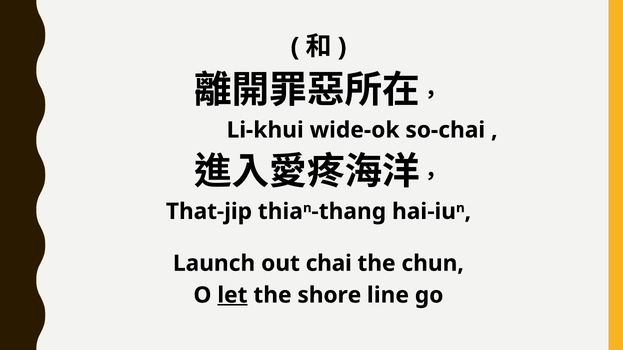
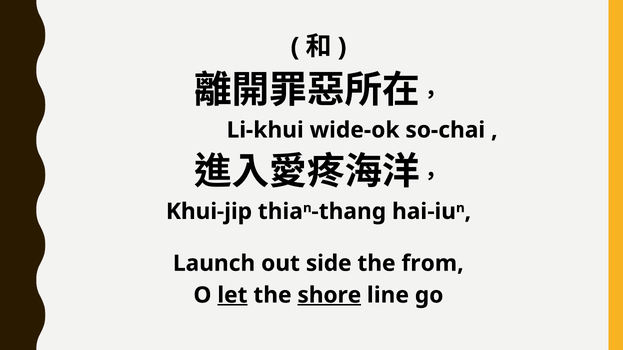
That-jip: That-jip -> Khui-jip (209, 212)
chai: chai -> side (329, 264)
chun: chun -> from (433, 264)
shore underline: none -> present (329, 295)
